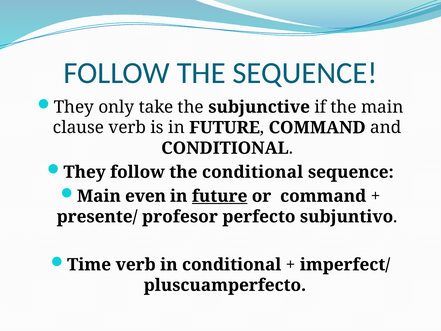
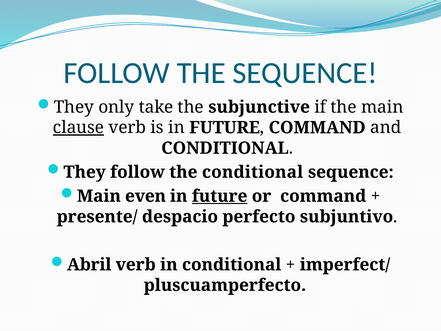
clause underline: none -> present (79, 128)
profesor: profesor -> despacio (180, 217)
Time: Time -> Abril (89, 264)
